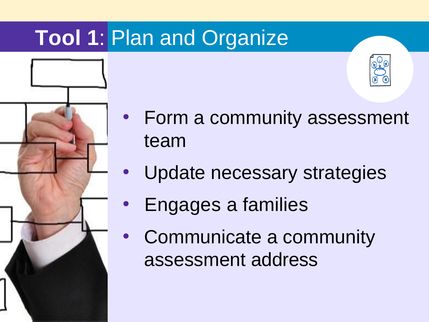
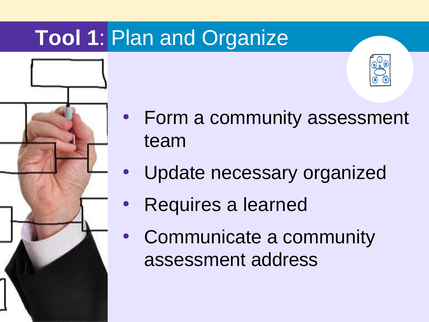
strategies: strategies -> organized (345, 173)
Engages: Engages -> Requires (183, 205)
families: families -> learned (275, 205)
